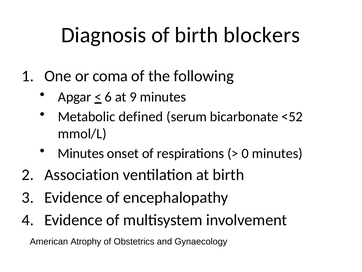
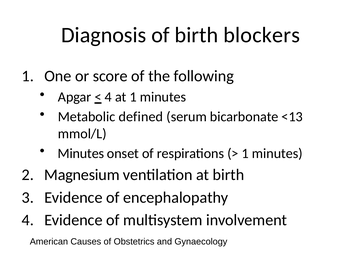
coma: coma -> score (110, 76)
6: 6 -> 4 (108, 97)
at 9: 9 -> 1 (133, 97)
<52: <52 -> <13 (292, 116)
0: 0 -> 1 (245, 153)
Association: Association -> Magnesium (82, 175)
Atrophy: Atrophy -> Causes (86, 241)
